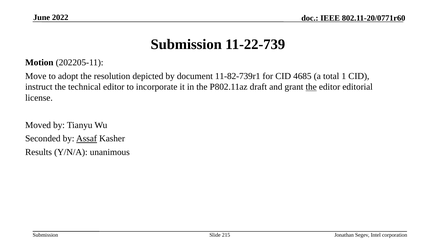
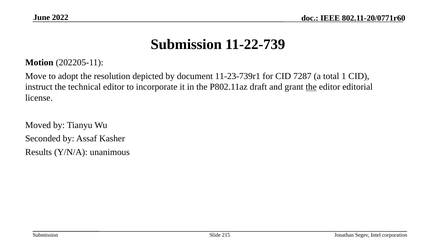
11-82-739r1: 11-82-739r1 -> 11-23-739r1 (238, 76)
4685: 4685 -> 7287 (302, 76)
Assaf underline: present -> none (87, 139)
